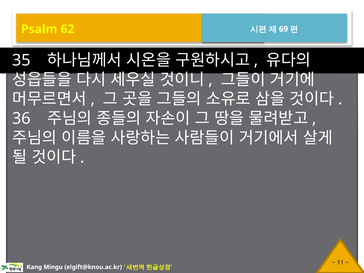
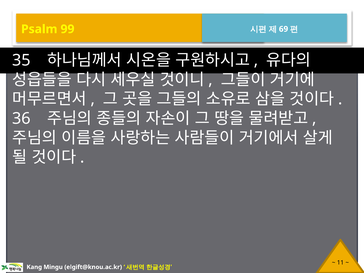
62: 62 -> 99 (68, 29)
